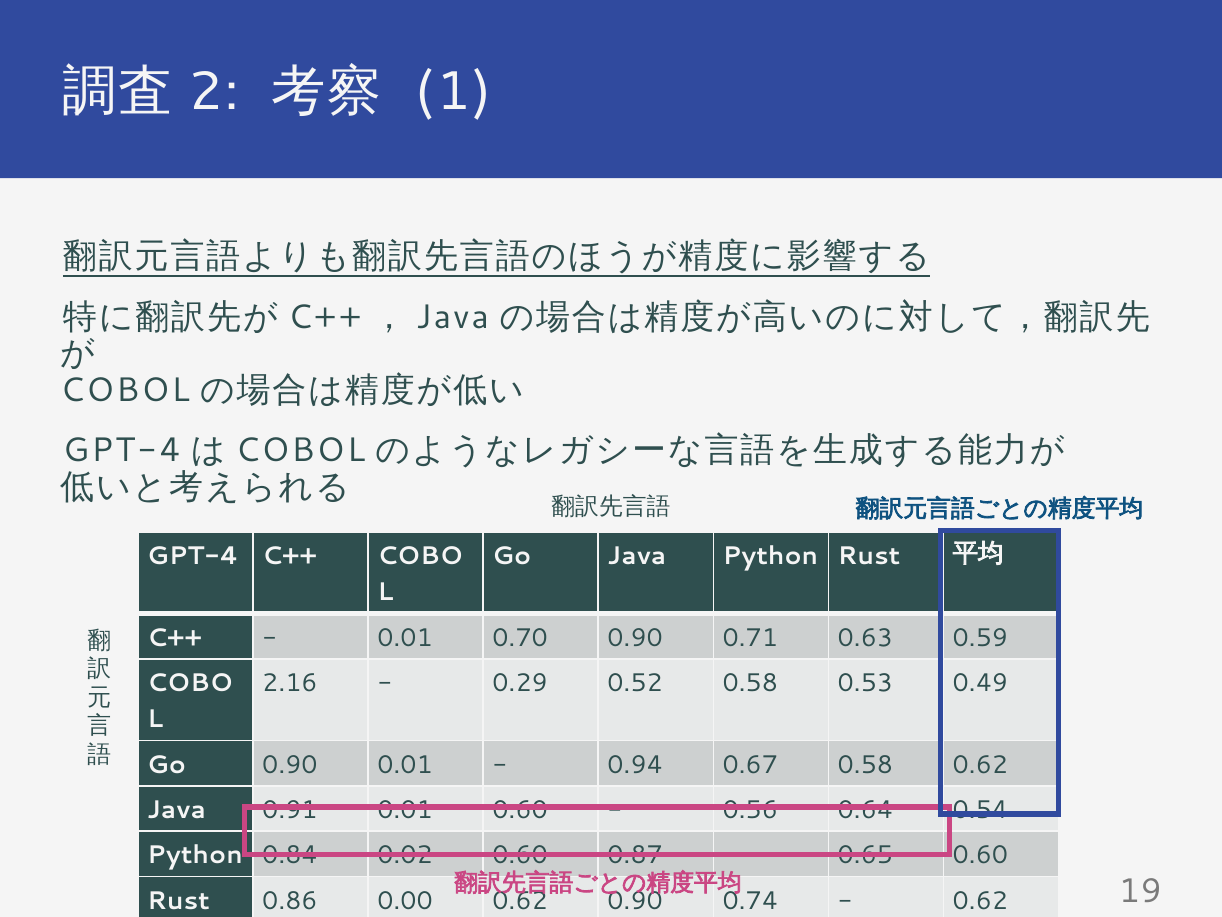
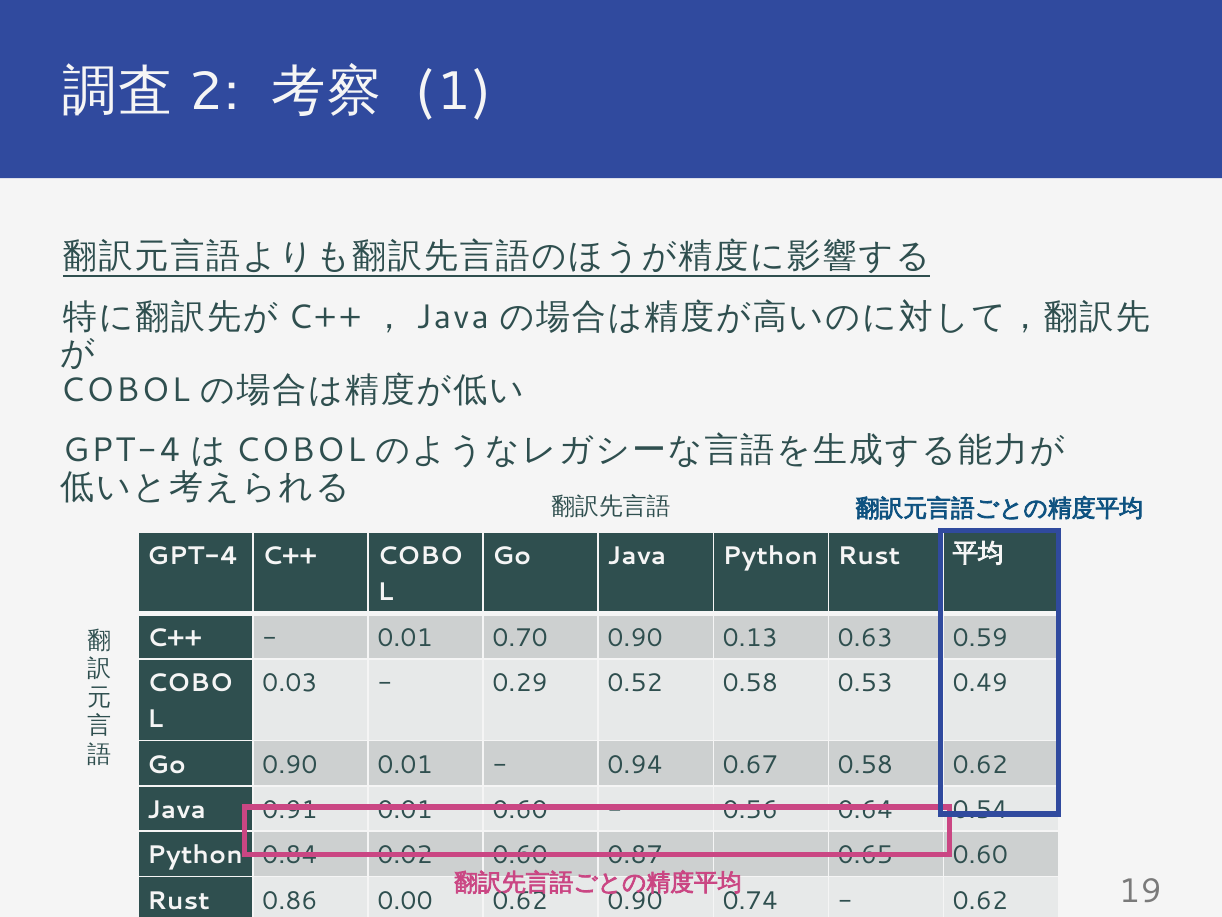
0.71: 0.71 -> 0.13 (750, 638)
2.16: 2.16 -> 0.03 (290, 683)
